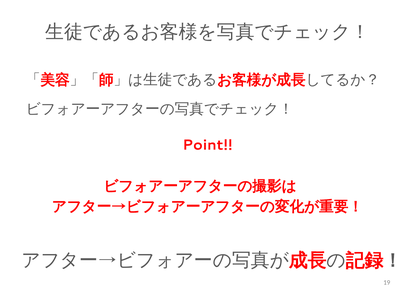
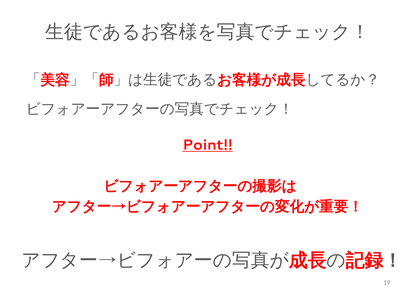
Point‼ underline: none -> present (207, 145)
